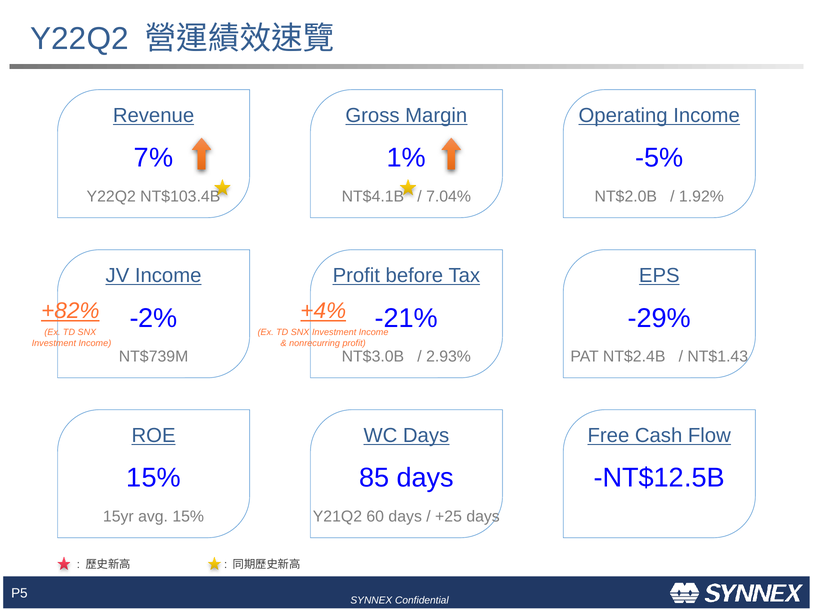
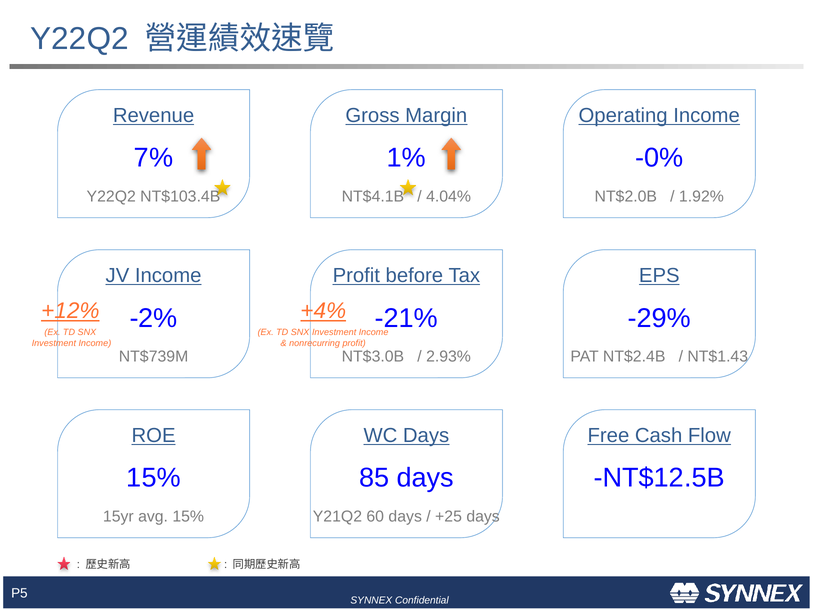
-5%: -5% -> -0% (659, 158)
7.04%: 7.04% -> 4.04% (449, 196)
+82%: +82% -> +12% (70, 311)
